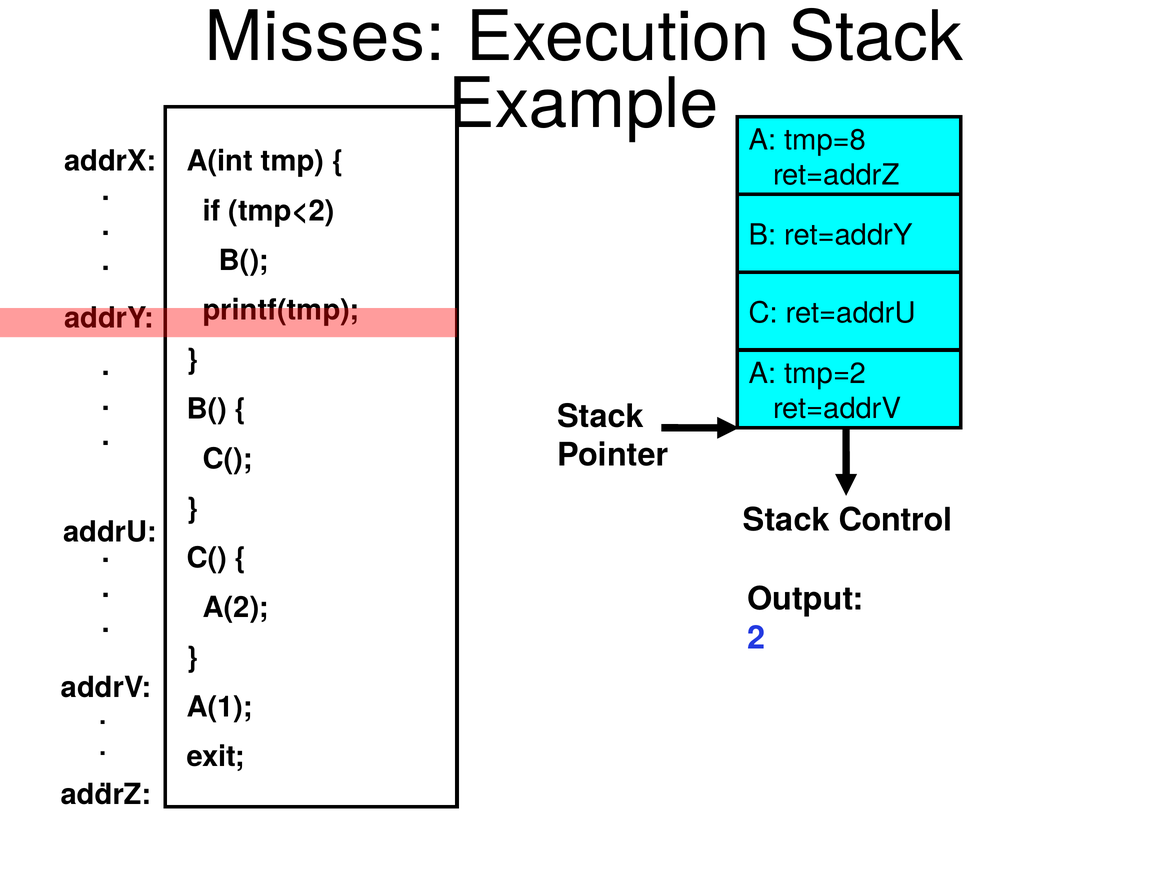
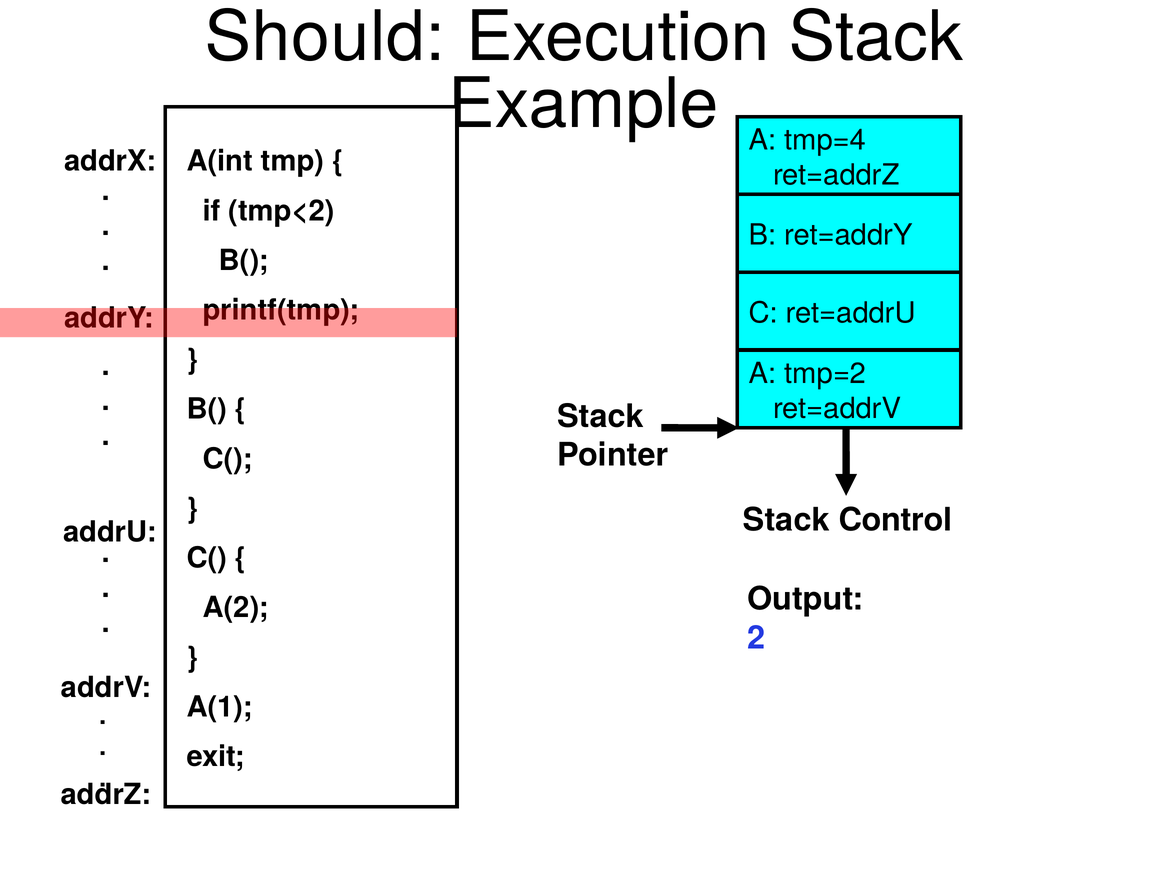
Misses: Misses -> Should (325, 37)
tmp=8: tmp=8 -> tmp=4 (825, 140)
